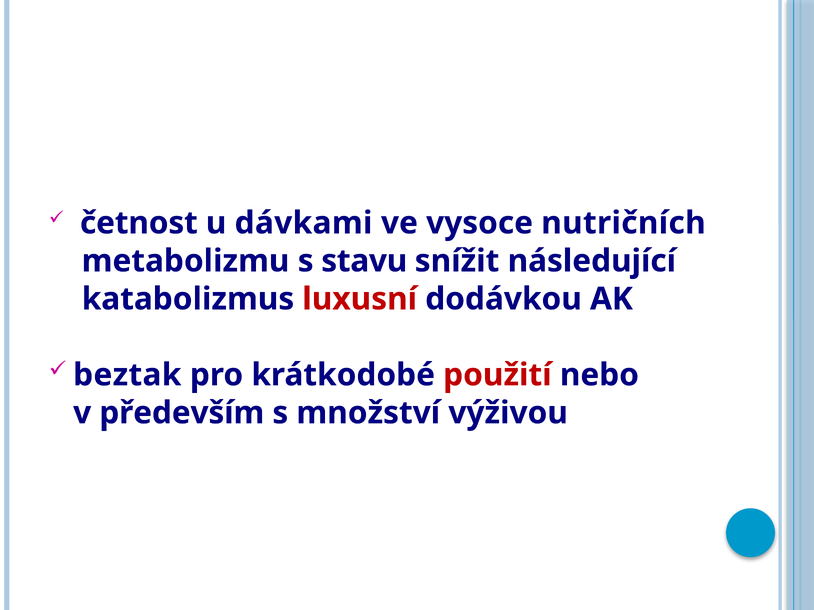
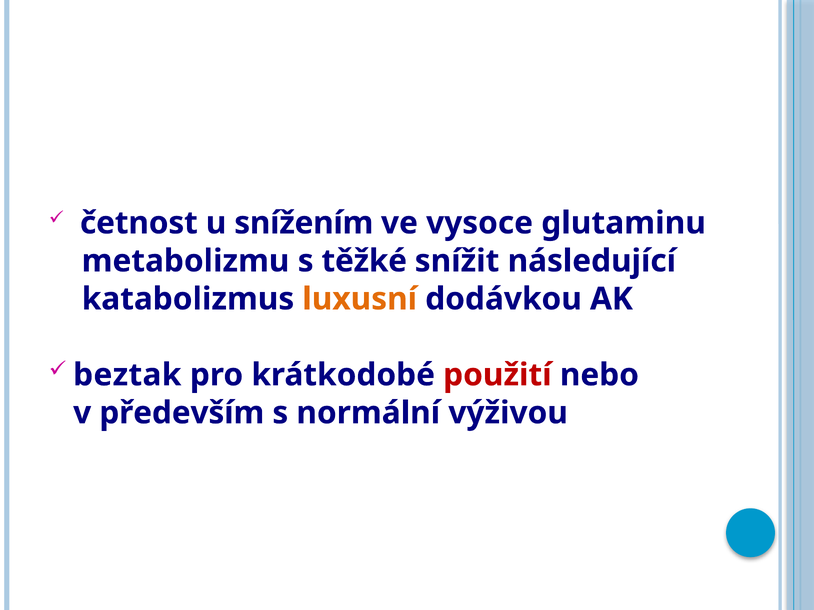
dávkami: dávkami -> snížením (304, 223)
nutričních: nutričních -> glutaminu (624, 223)
stavu: stavu -> těžké (364, 261)
luxusní colour: red -> orange (360, 299)
množství: množství -> normální (368, 413)
